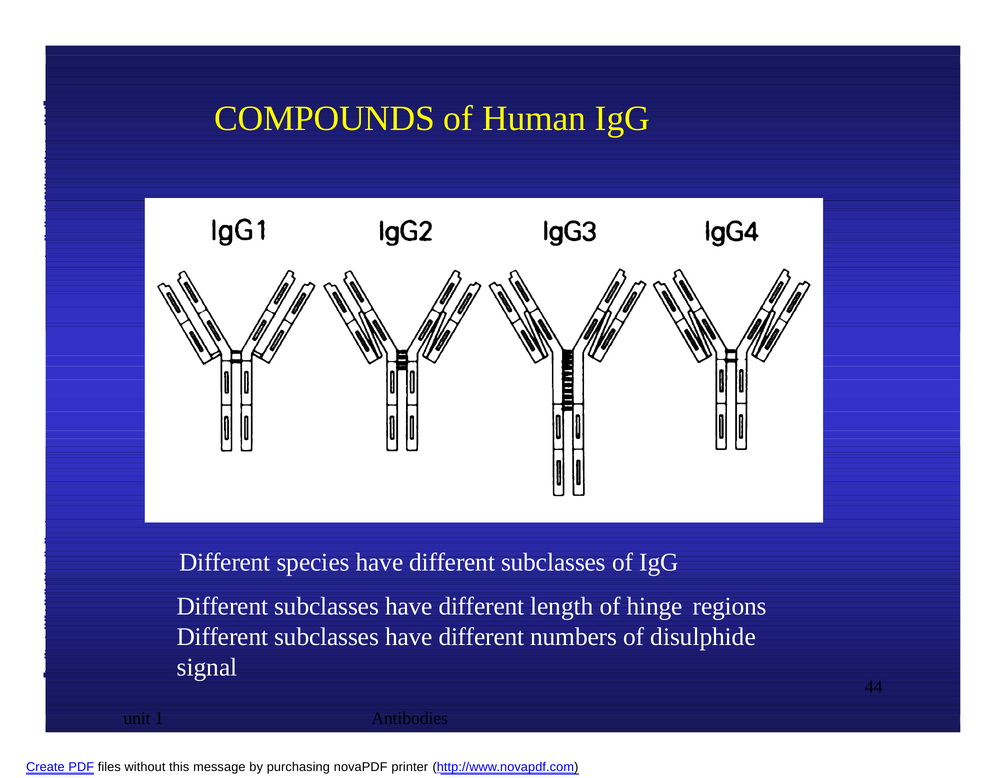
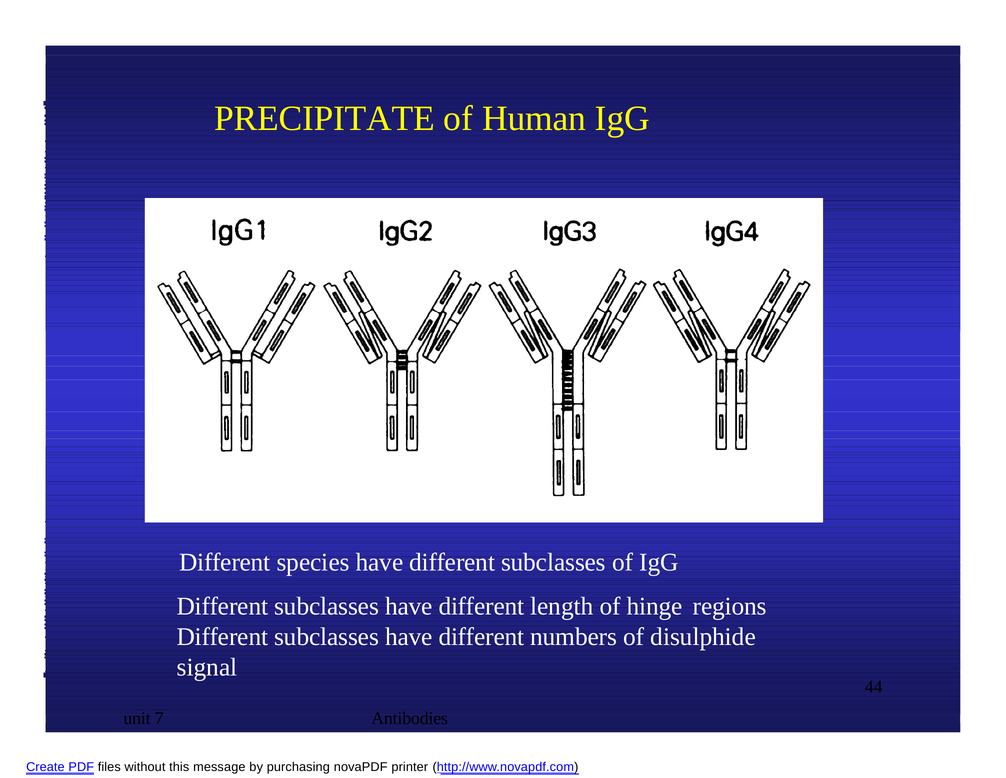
COMPOUNDS: COMPOUNDS -> PRECIPITATE (325, 118)
1: 1 -> 7 (159, 718)
